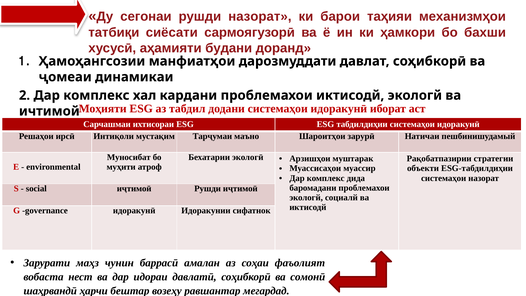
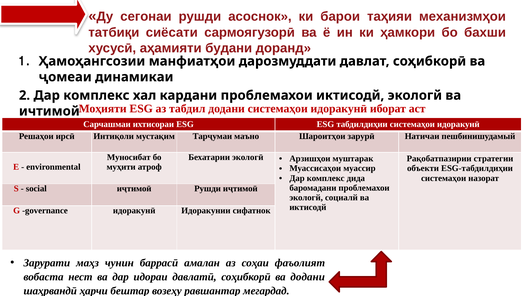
рушди назорат: назорат -> асоснок (260, 16)
ва сомонӣ: сомонӣ -> додани (308, 277)
